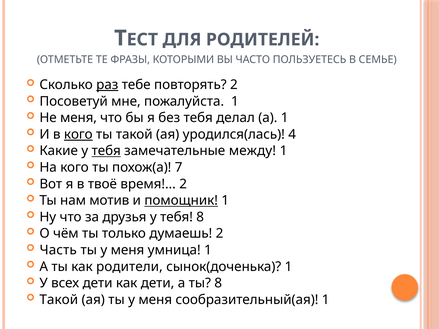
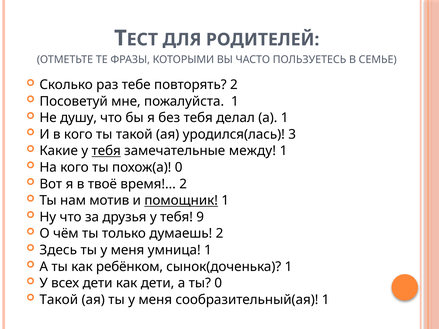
раз underline: present -> none (107, 85)
Не меня: меня -> душу (79, 118)
кого underline: present -> none (78, 134)
4: 4 -> 3 (292, 134)
похож(а 7: 7 -> 0 (179, 168)
тебя 8: 8 -> 9 (200, 217)
Часть: Часть -> Здесь (58, 250)
родители: родители -> ребёнком (130, 267)
ты 8: 8 -> 0 (218, 283)
